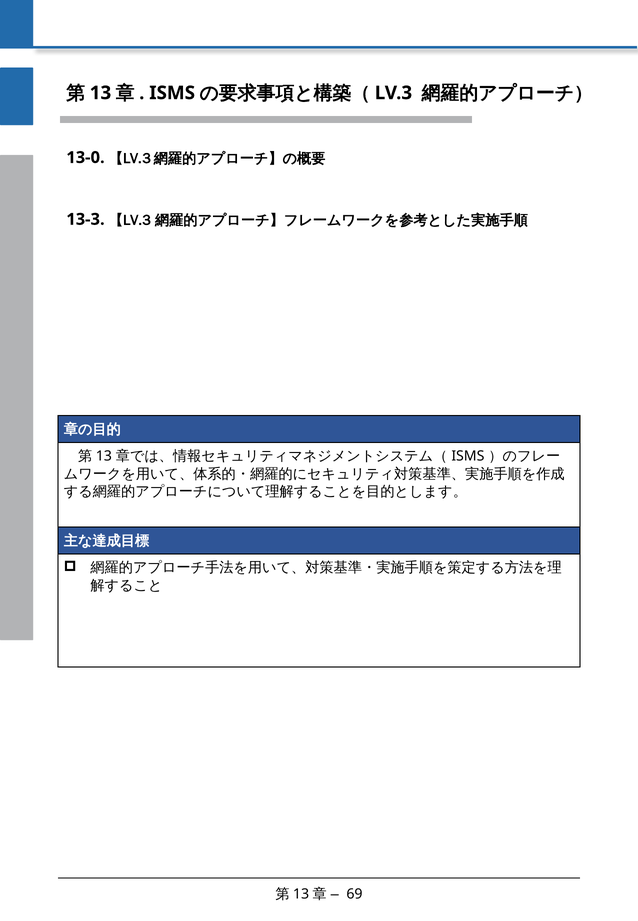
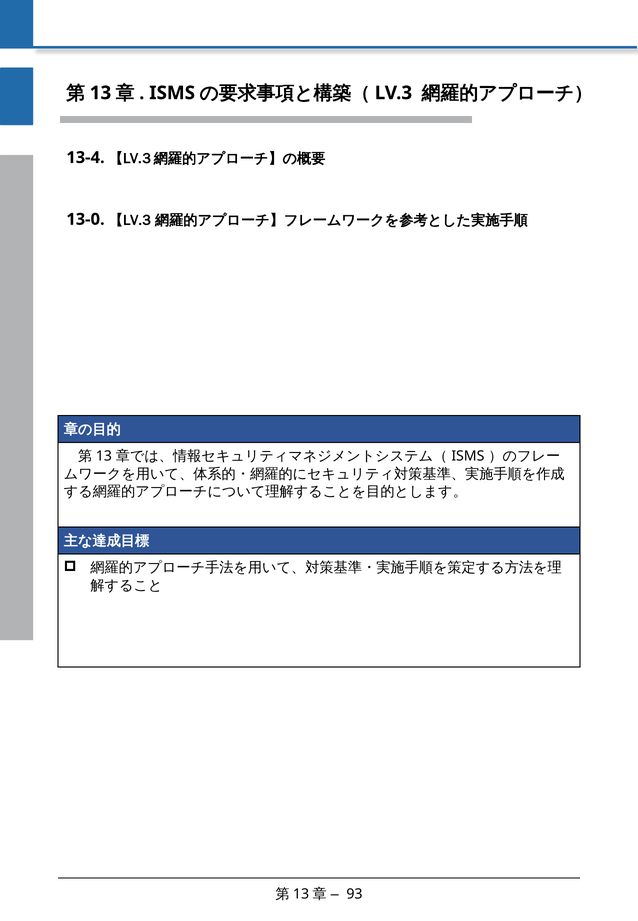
13-0: 13-0 -> 13-4 (85, 158)
13-3: 13-3 -> 13-0 (85, 219)
69: 69 -> 93 (354, 895)
